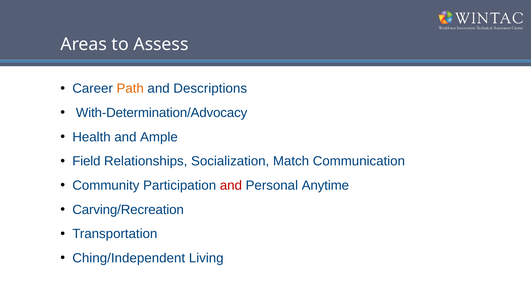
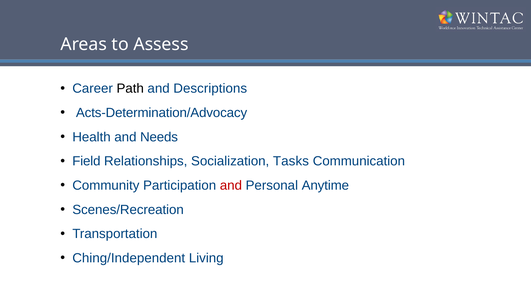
Path colour: orange -> black (130, 89)
With-Determination/Advocacy: With-Determination/Advocacy -> Acts-Determination/Advocacy (162, 113)
Ample: Ample -> Needs (159, 137)
Match: Match -> Tasks (291, 162)
Carving/Recreation: Carving/Recreation -> Scenes/Recreation (128, 210)
